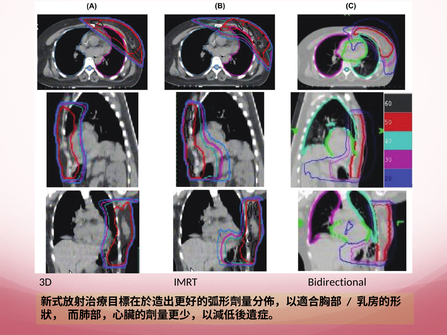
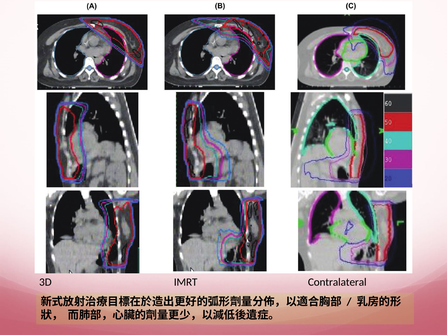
Bidirectional: Bidirectional -> Contralateral (337, 282)
